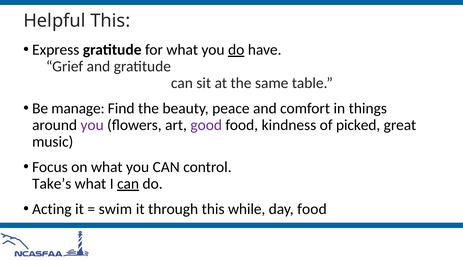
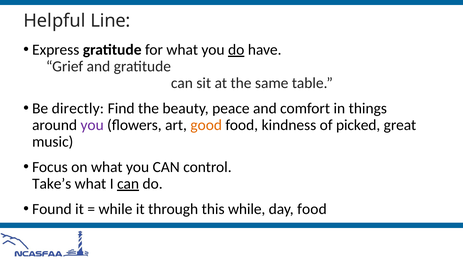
Helpful This: This -> Line (110, 21)
manage: manage -> directly (78, 109)
good colour: purple -> orange (206, 125)
Acting: Acting -> Found (52, 209)
swim: swim -> while (115, 209)
